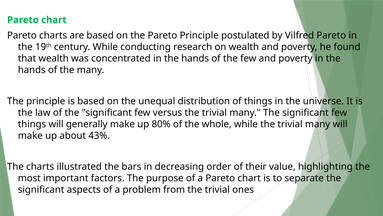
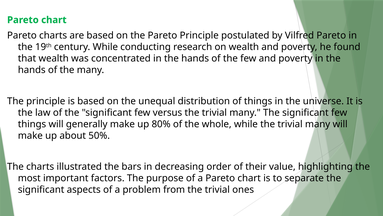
43%: 43% -> 50% (99, 135)
